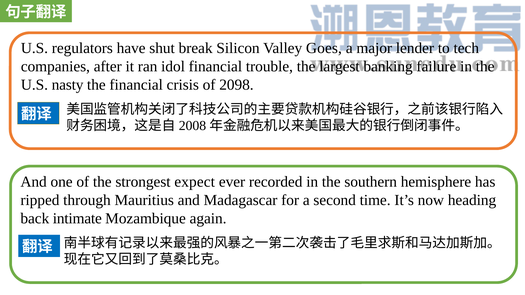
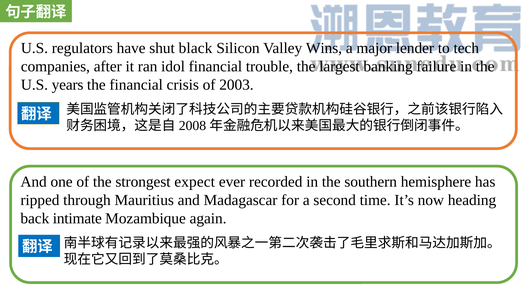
break: break -> black (196, 48)
Goes: Goes -> Wins (324, 48)
nasty: nasty -> years (68, 85)
2098: 2098 -> 2003 (236, 85)
